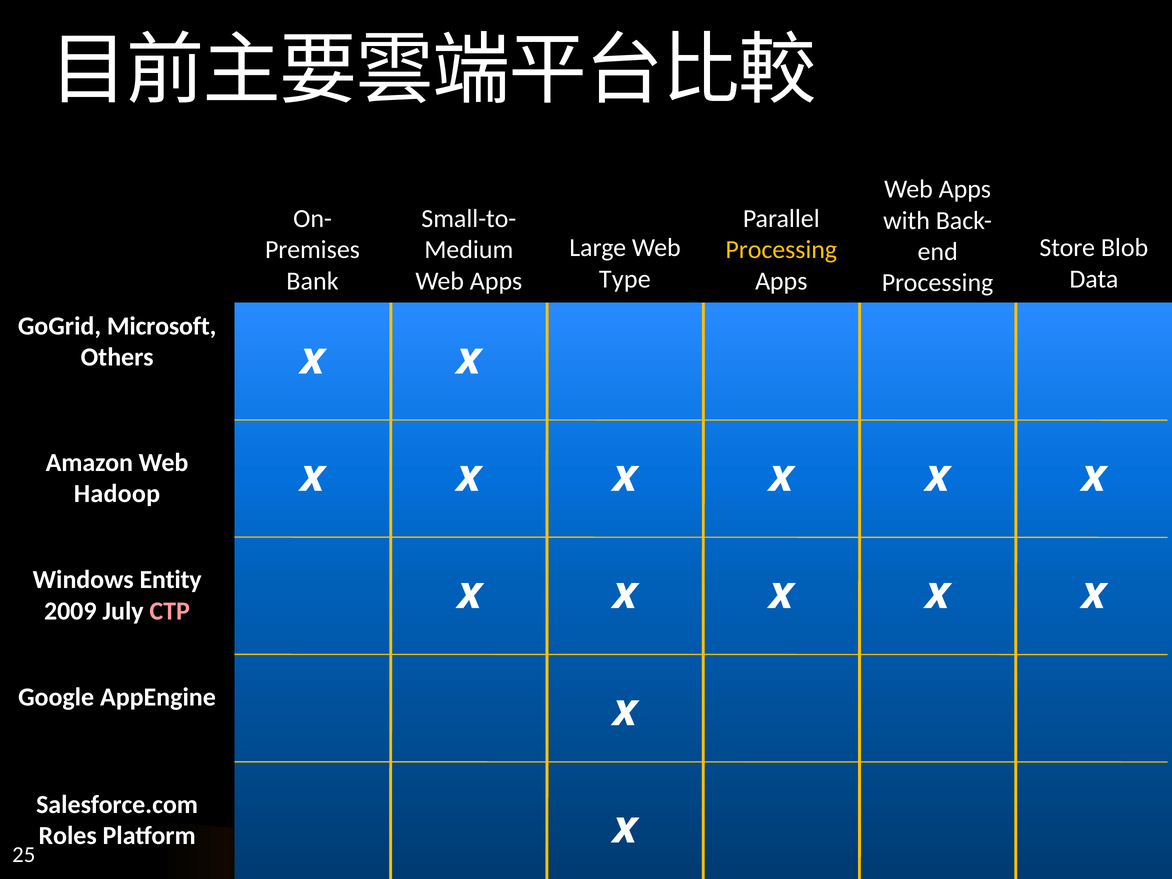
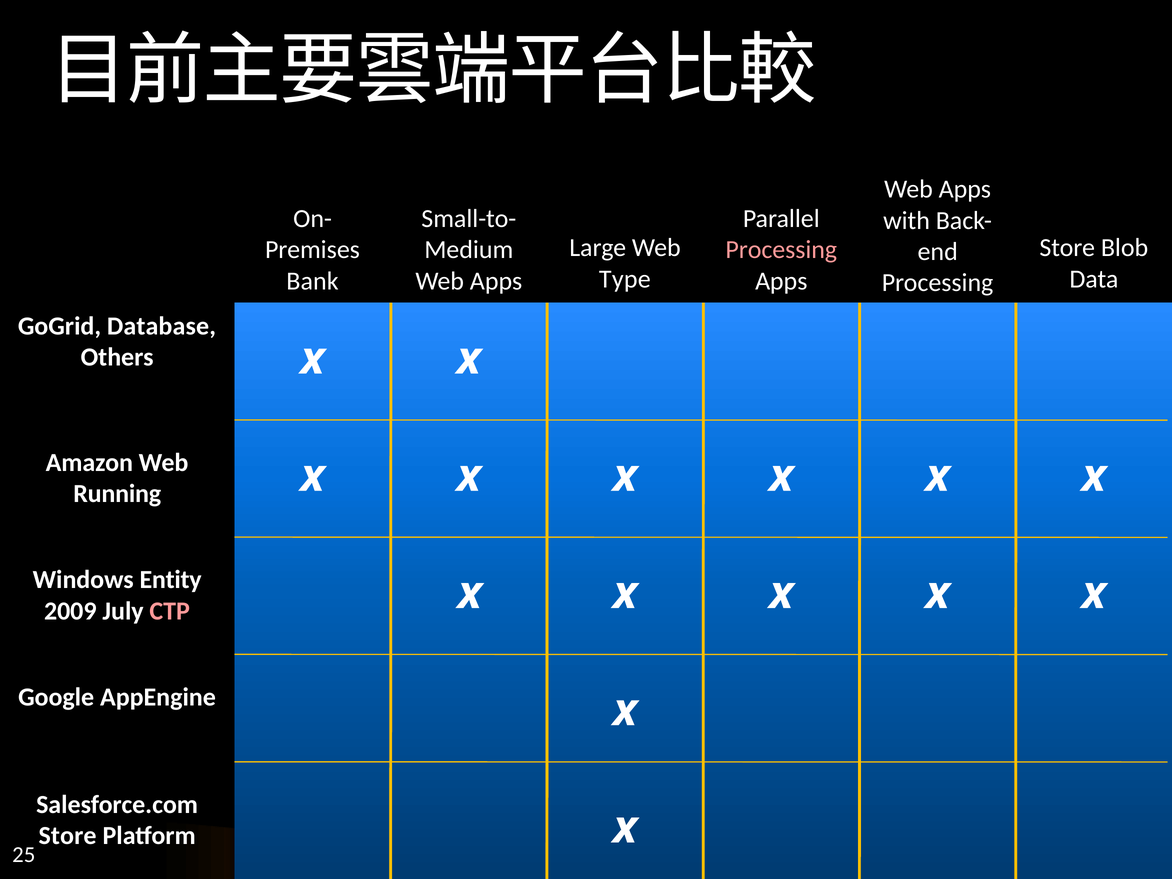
Processing colour: yellow -> pink (781, 250)
Microsoft: Microsoft -> Database (161, 326)
Hadoop: Hadoop -> Running (117, 494)
Roles: Roles -> Store (68, 836)
